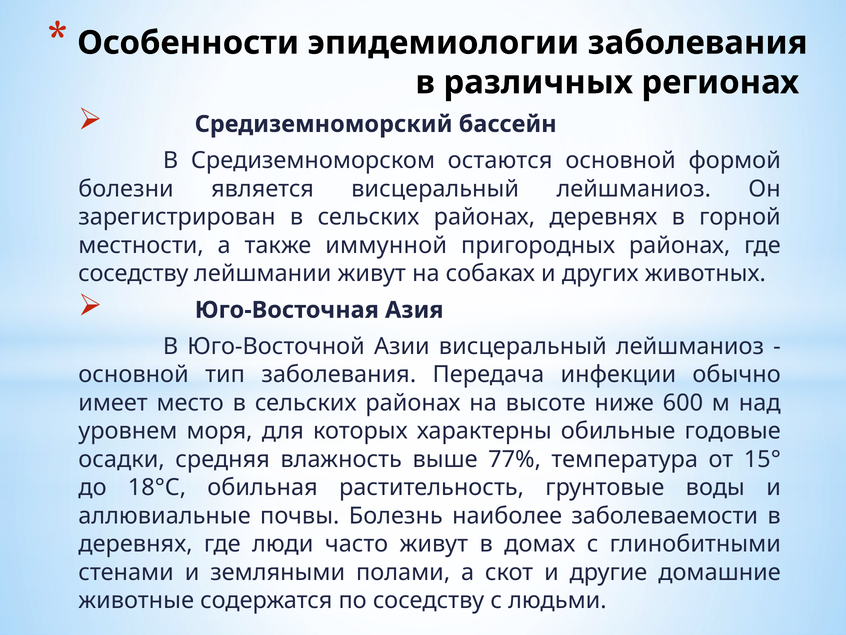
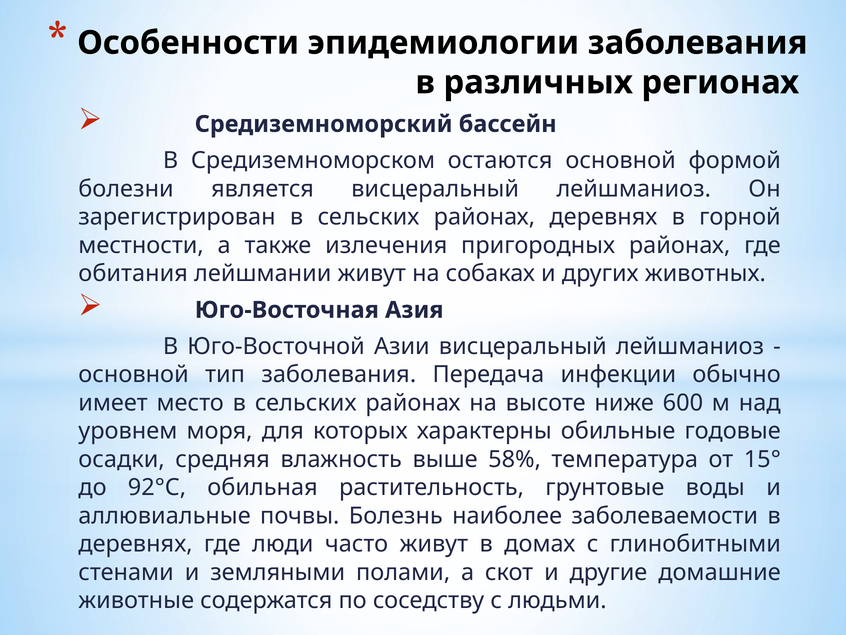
иммунной: иммунной -> излечения (386, 245)
соседству: соседству -> обитания (133, 273)
77%: 77% -> 58% (515, 459)
18°C: 18°C -> 92°C (157, 487)
